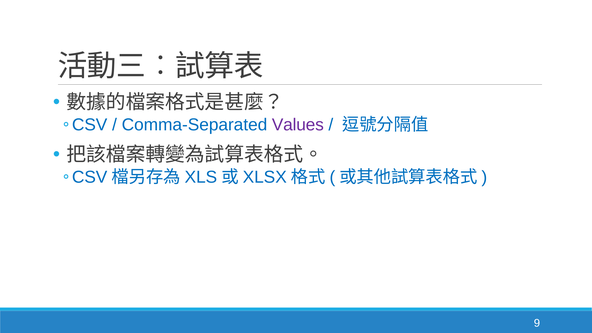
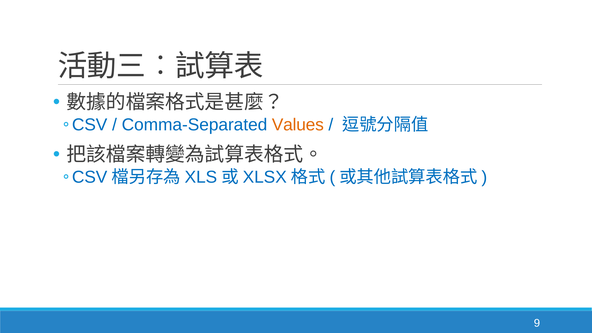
Values colour: purple -> orange (298, 125)
